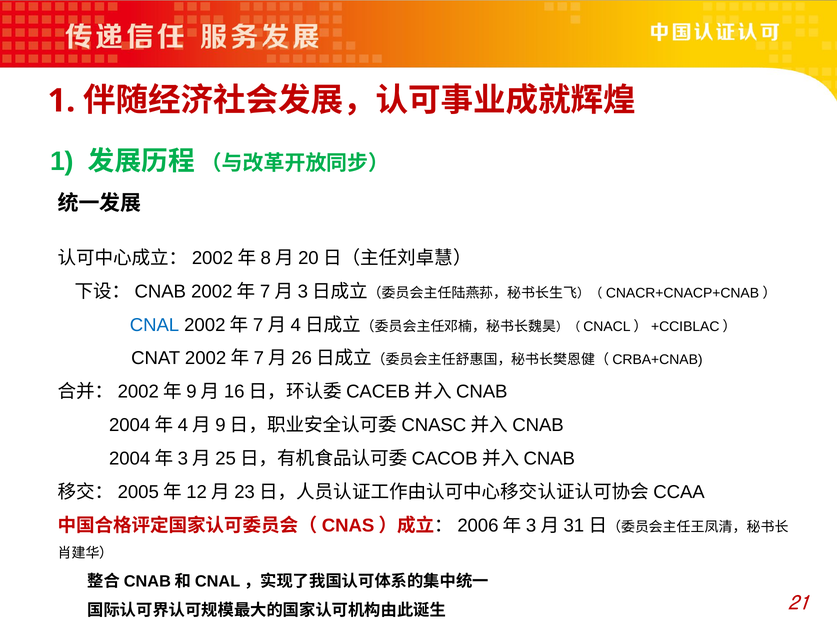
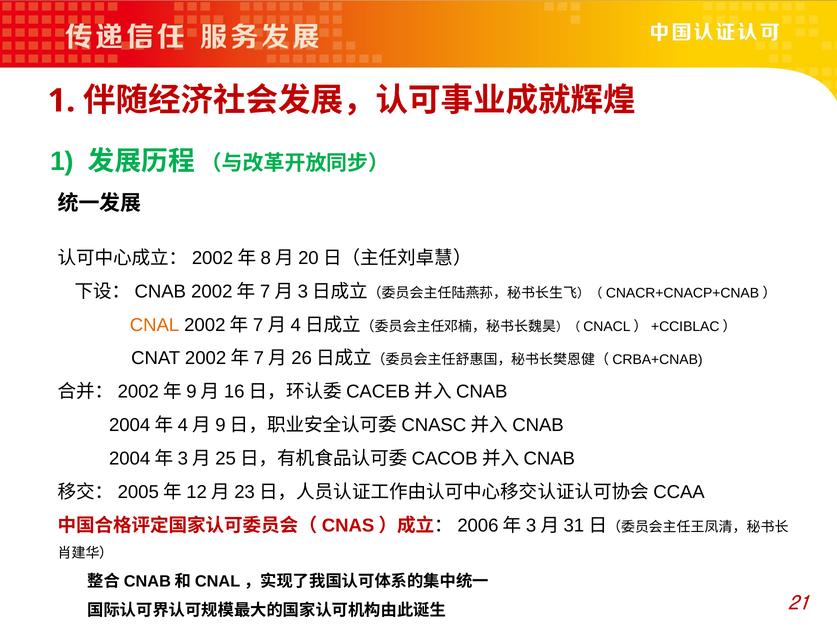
CNAL colour: blue -> orange (154, 325)
